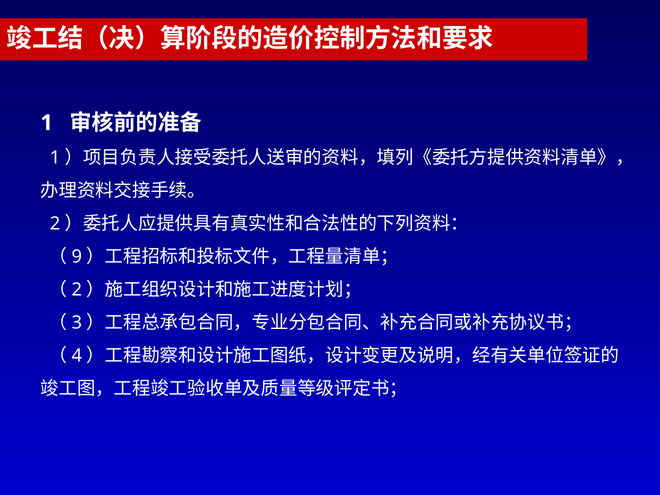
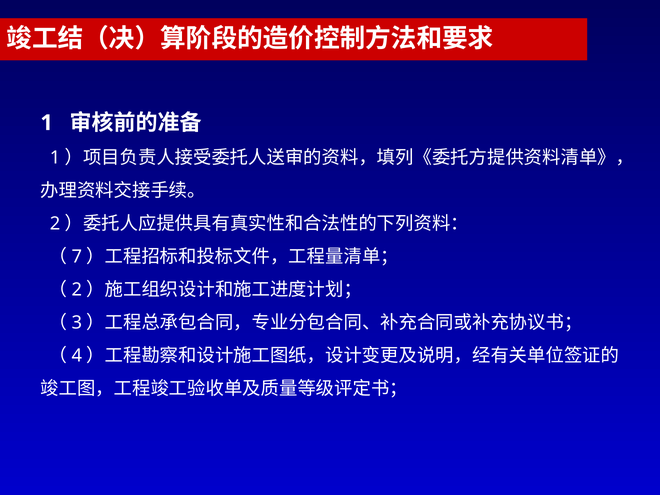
9: 9 -> 7 (77, 257)
